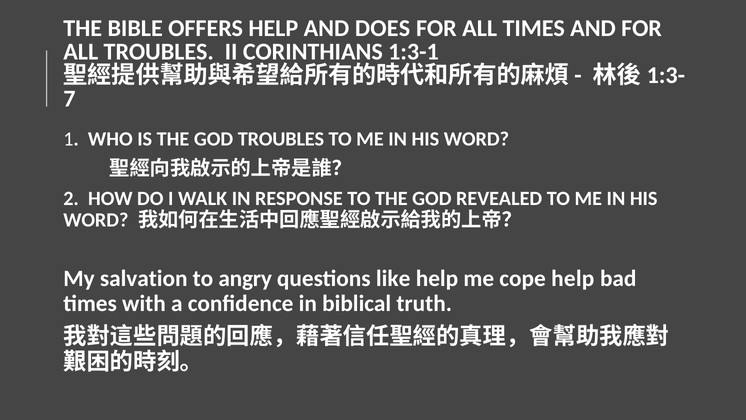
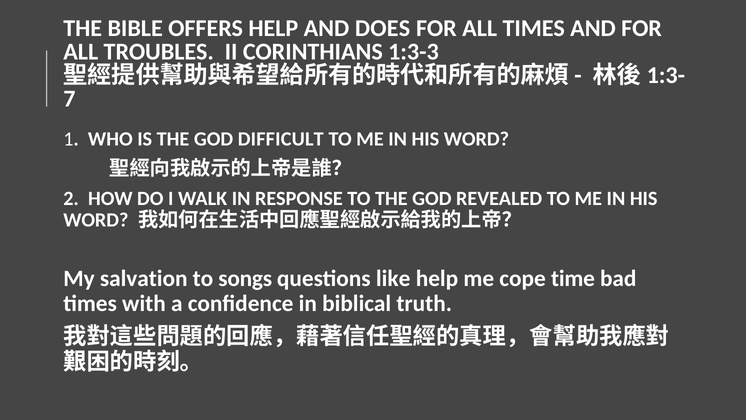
1:3-1: 1:3-1 -> 1:3-3 (413, 52)
GOD TROUBLES: TROUBLES -> DIFFICULT (281, 139)
angry: angry -> songs (245, 278)
cope help: help -> time (573, 278)
